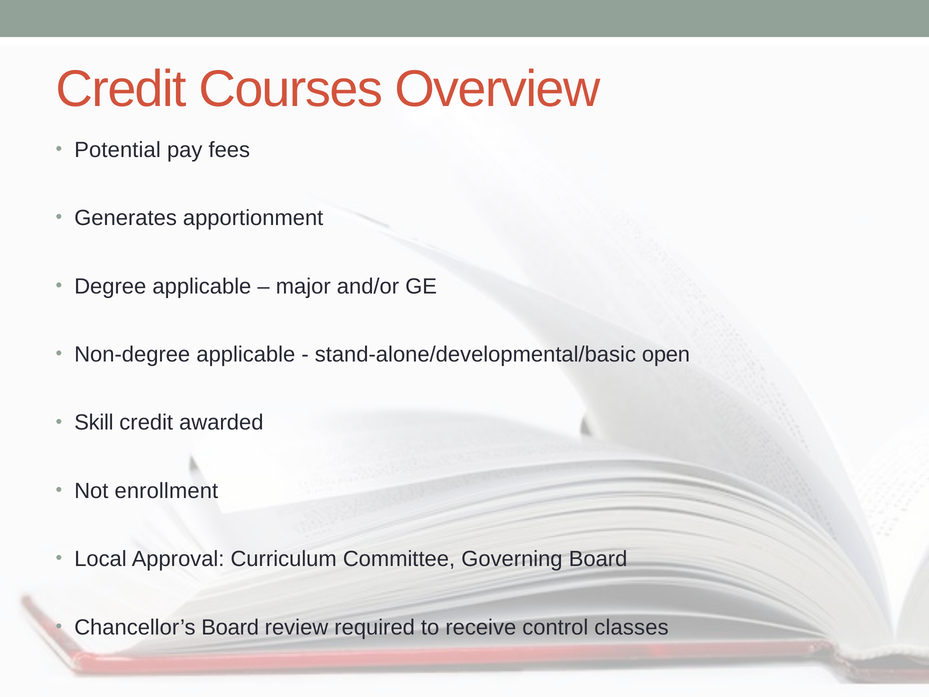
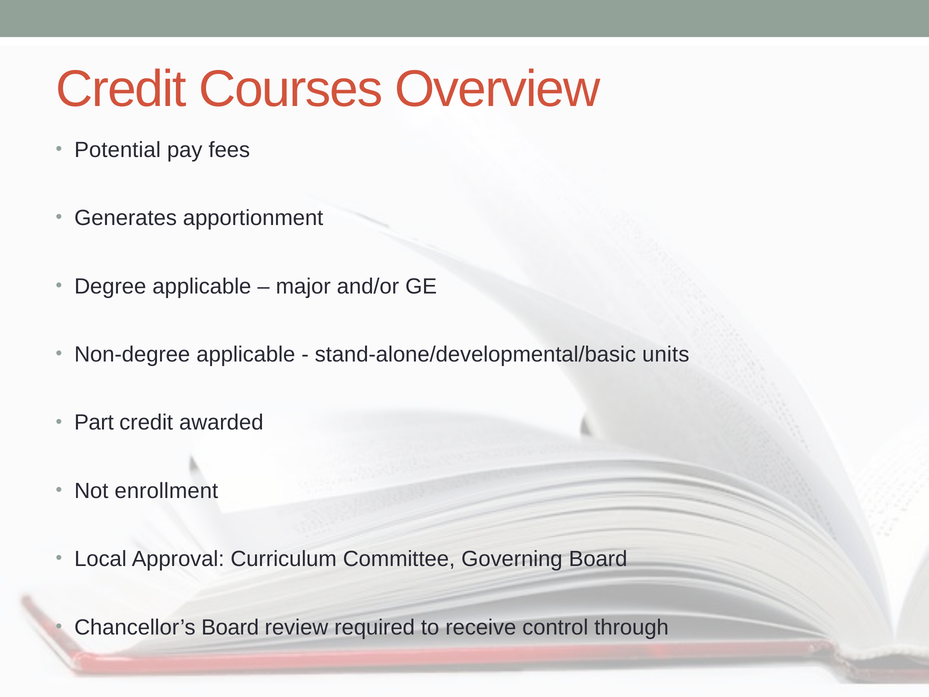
open: open -> units (666, 354)
Skill: Skill -> Part (94, 423)
classes: classes -> through (632, 627)
